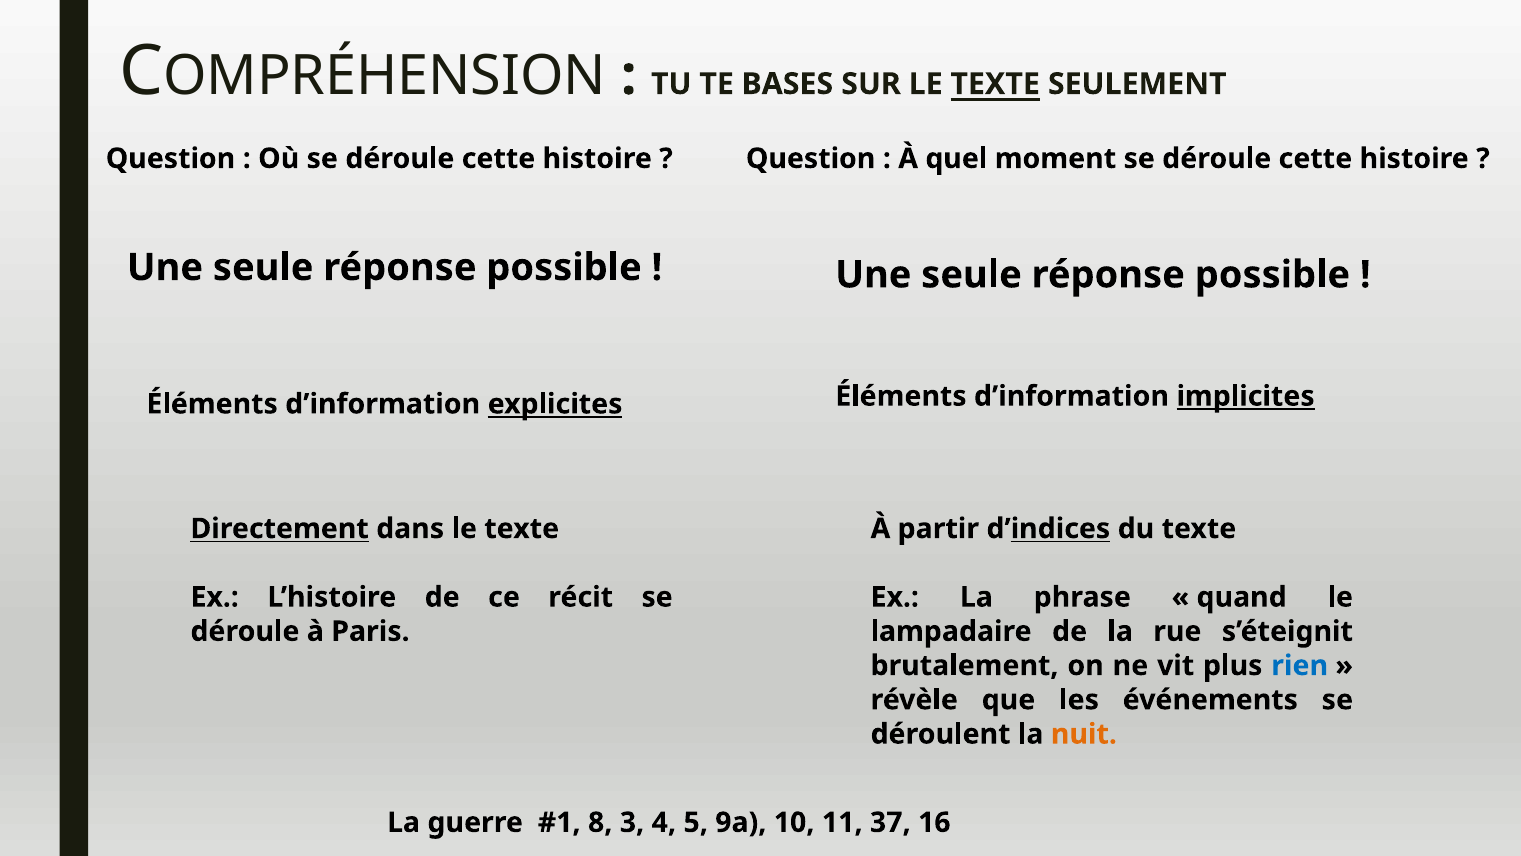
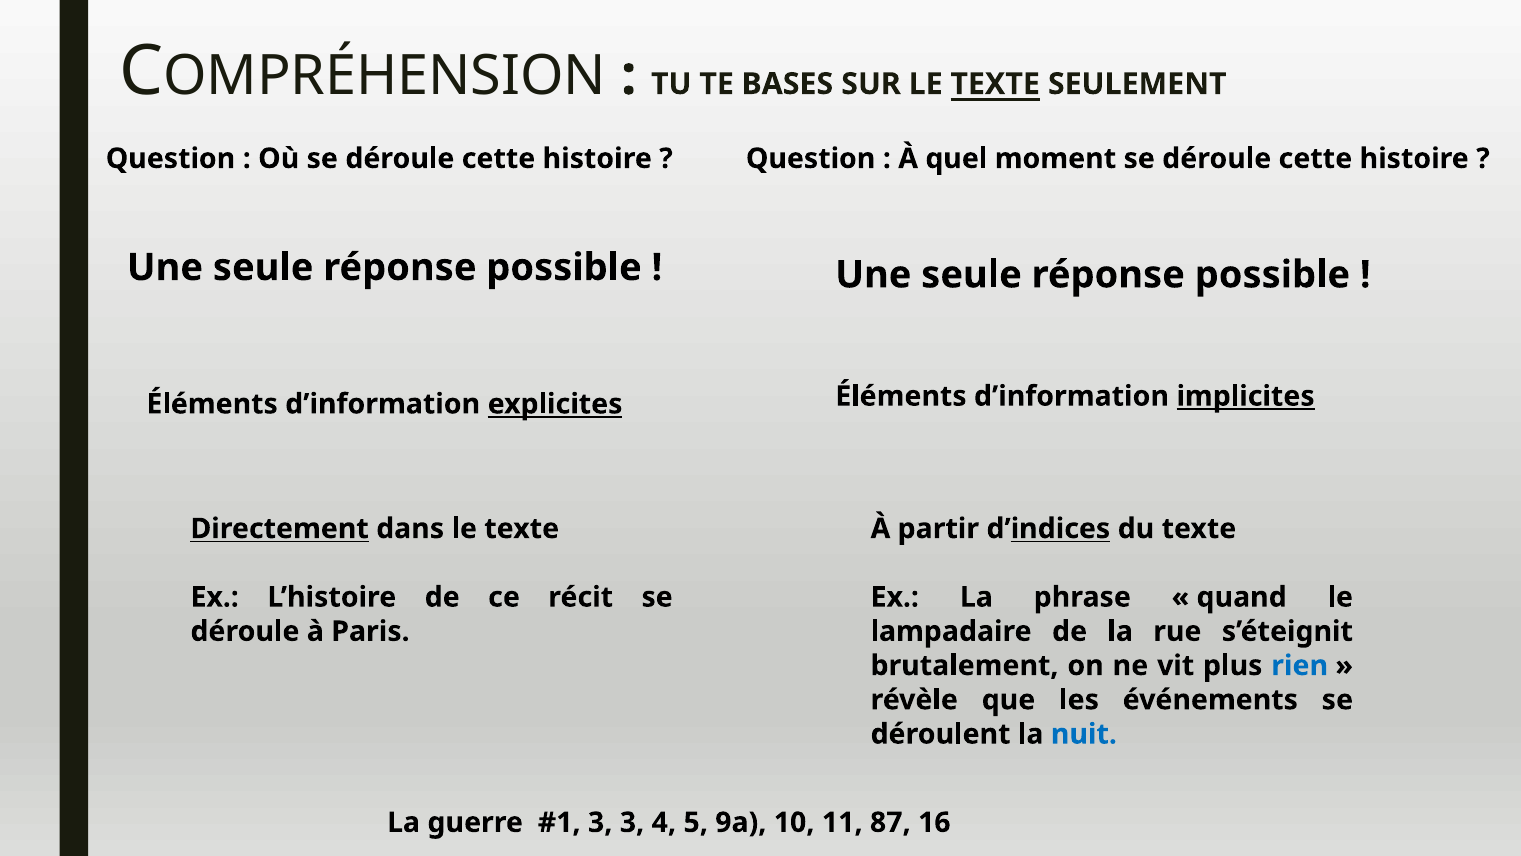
nuit colour: orange -> blue (1084, 734)
8: 8 -> 3 (600, 822)
37: 37 -> 87 (890, 822)
